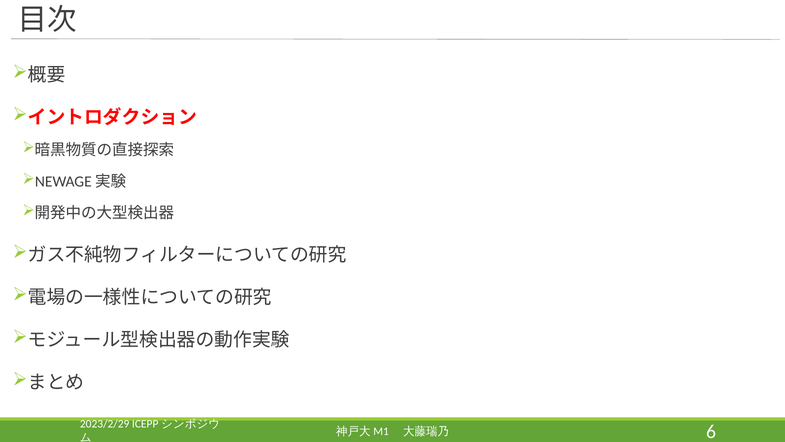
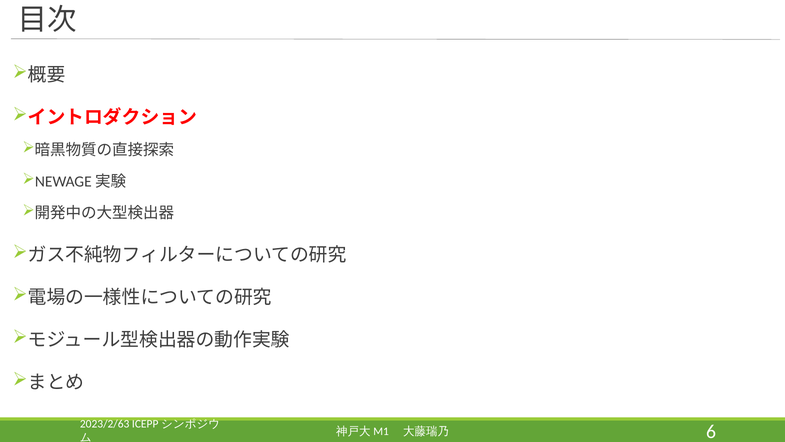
2023/2/29: 2023/2/29 -> 2023/2/63 (105, 423)
